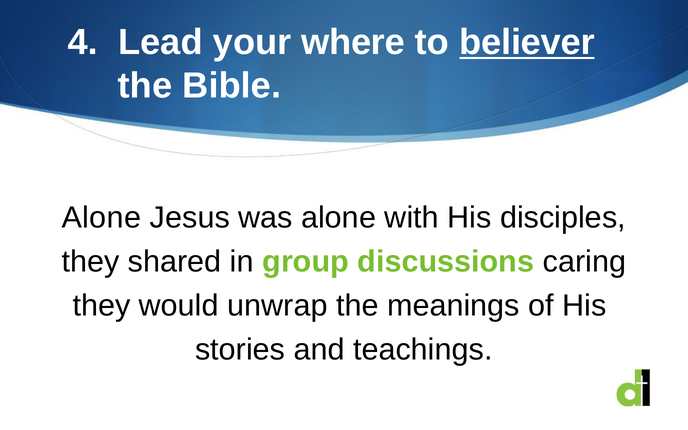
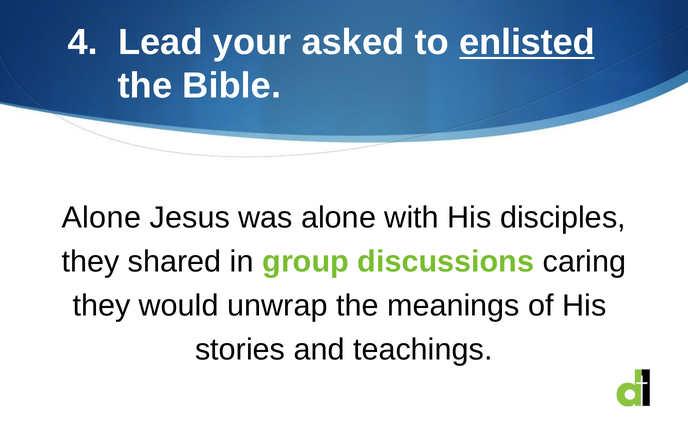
where: where -> asked (353, 42)
believer: believer -> enlisted (527, 42)
